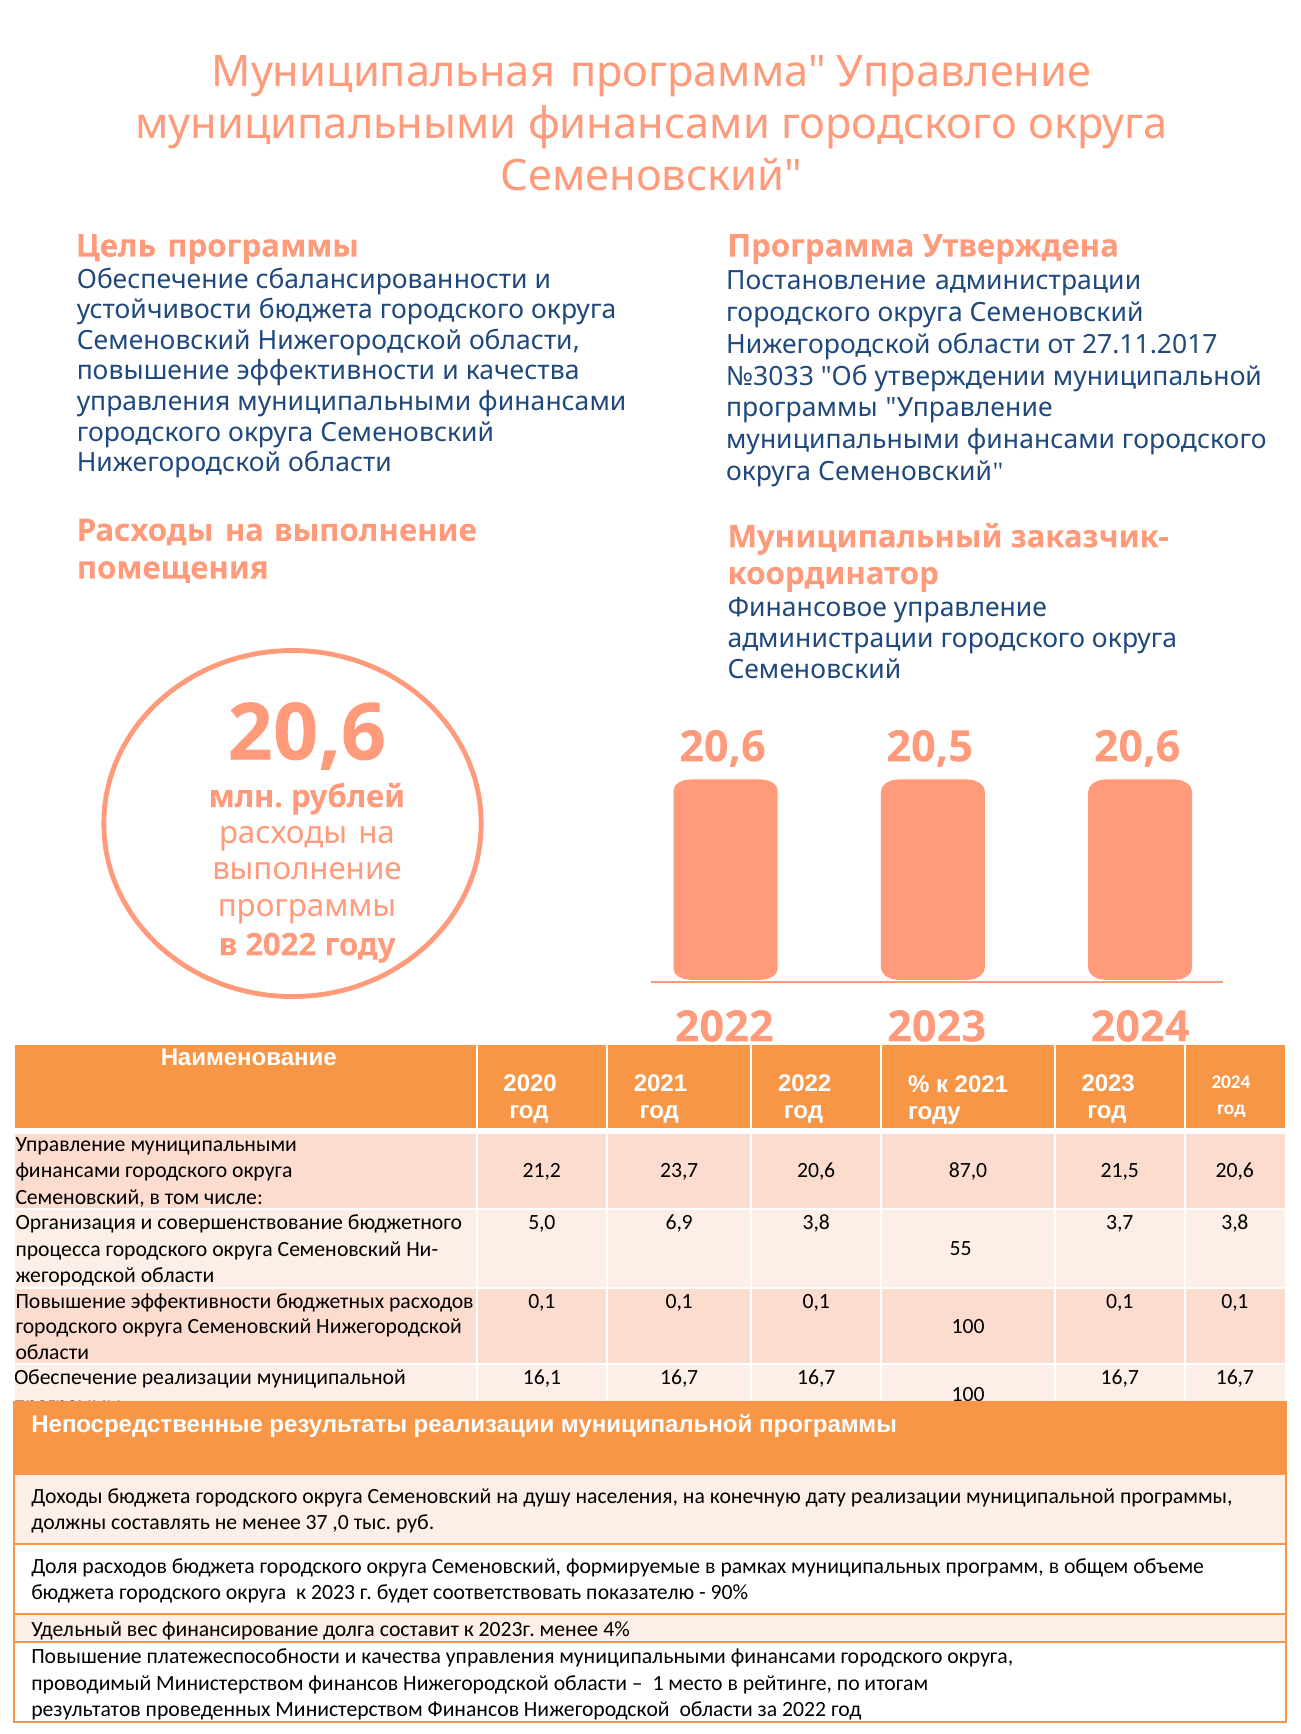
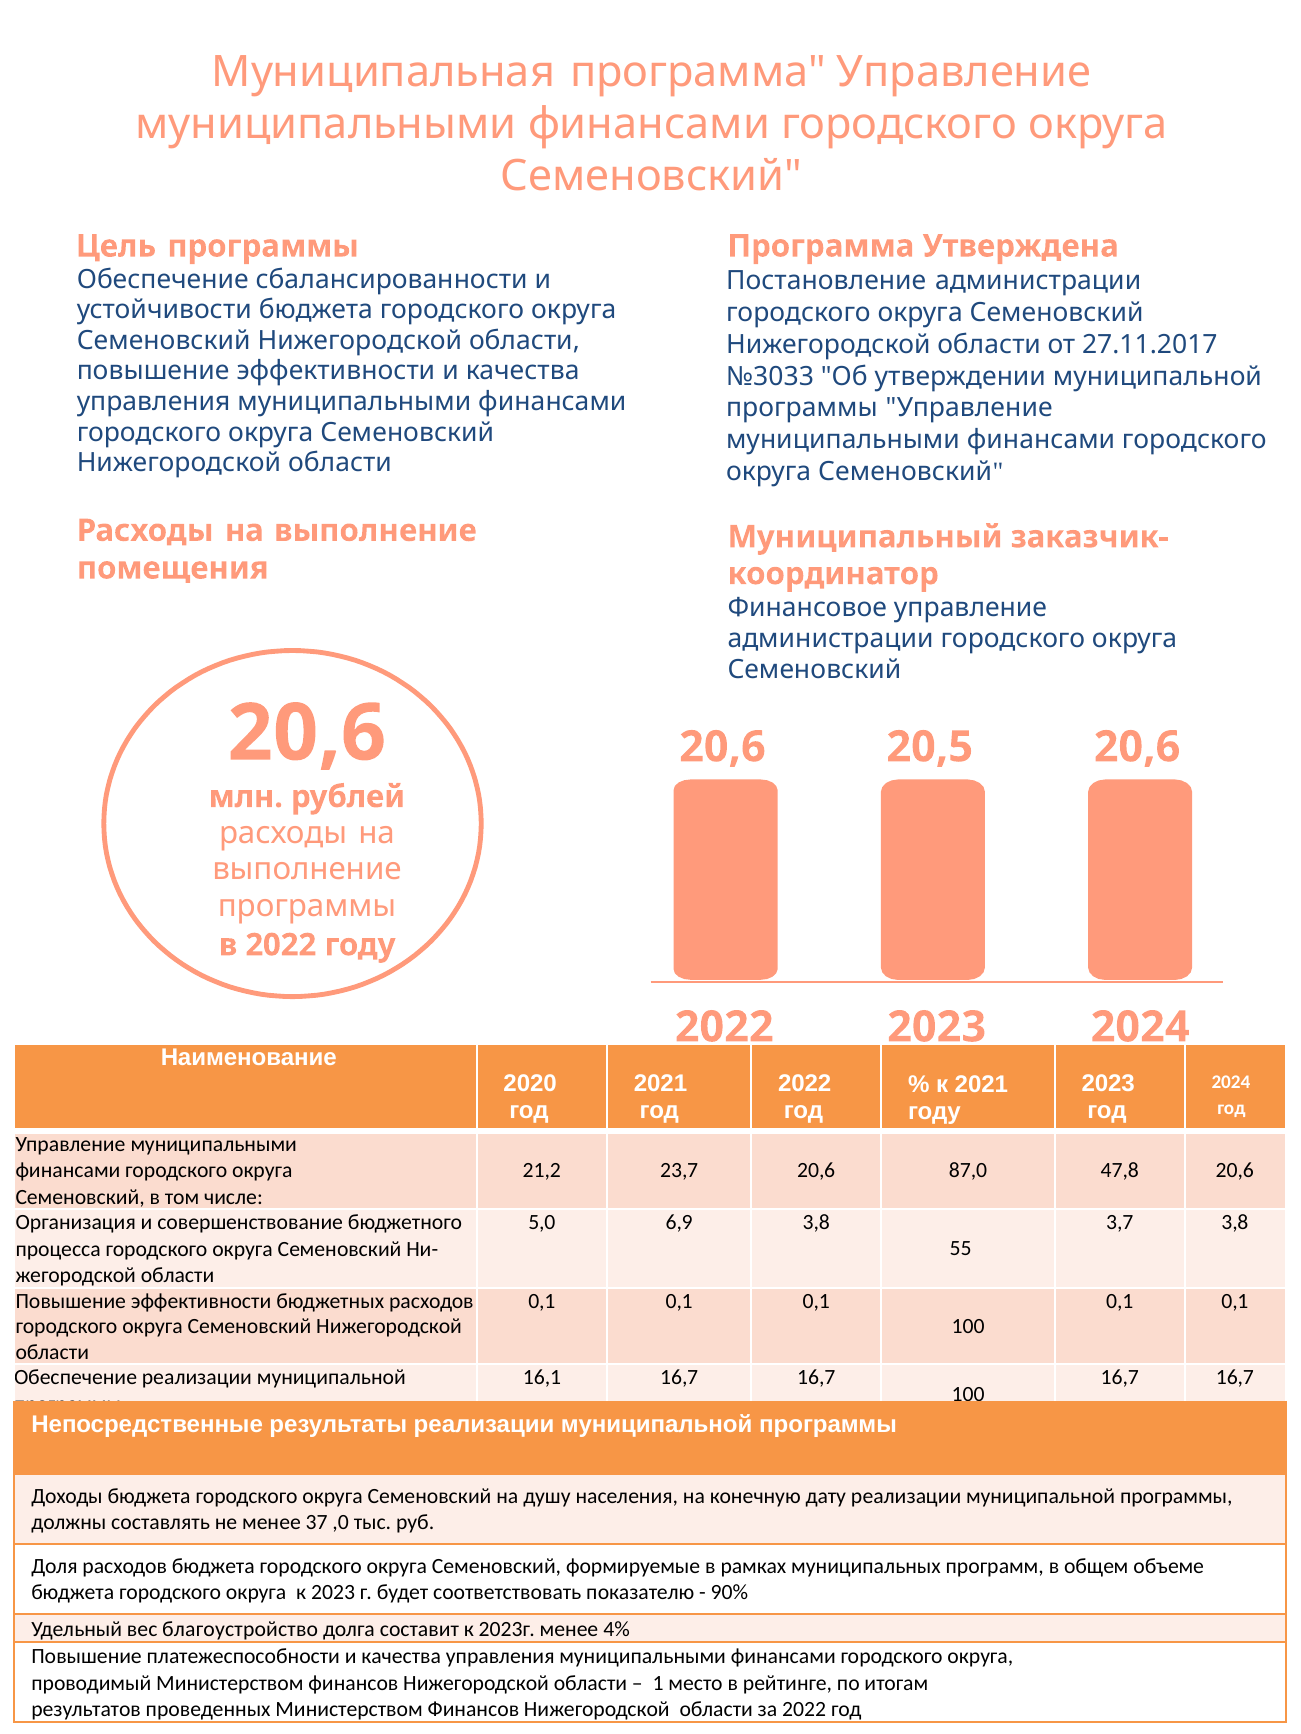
21,5: 21,5 -> 47,8 (1120, 1171)
финансирование: финансирование -> благоустройство (240, 1630)
